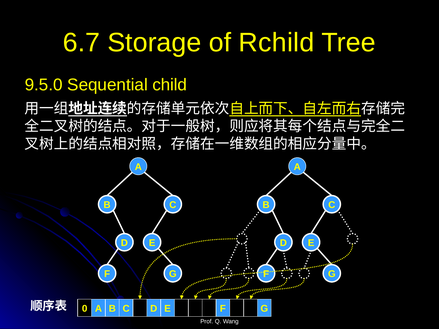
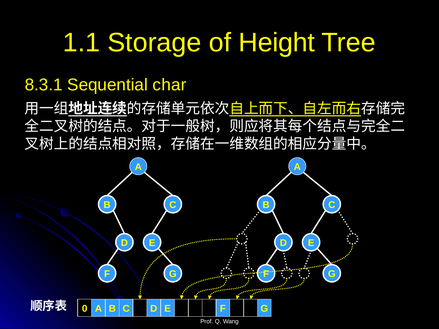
6.7: 6.7 -> 1.1 (81, 43)
Rchild: Rchild -> Height (277, 43)
9.5.0: 9.5.0 -> 8.3.1 (44, 85)
child: child -> char (170, 85)
